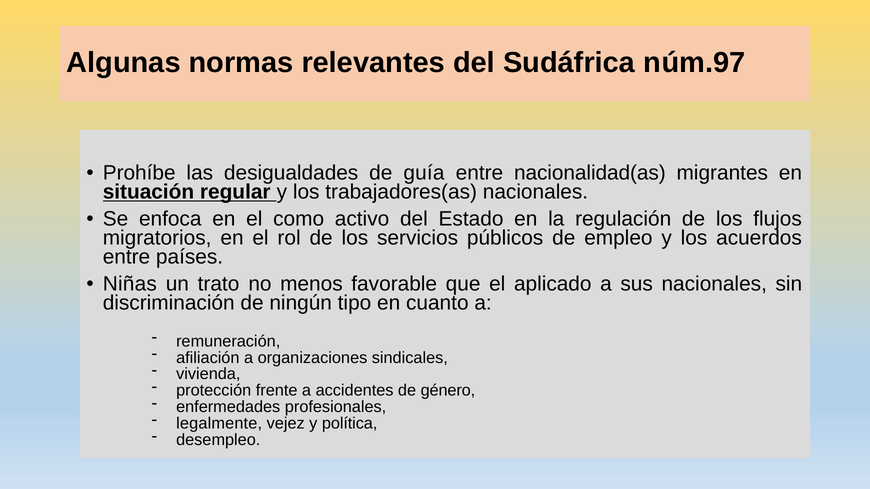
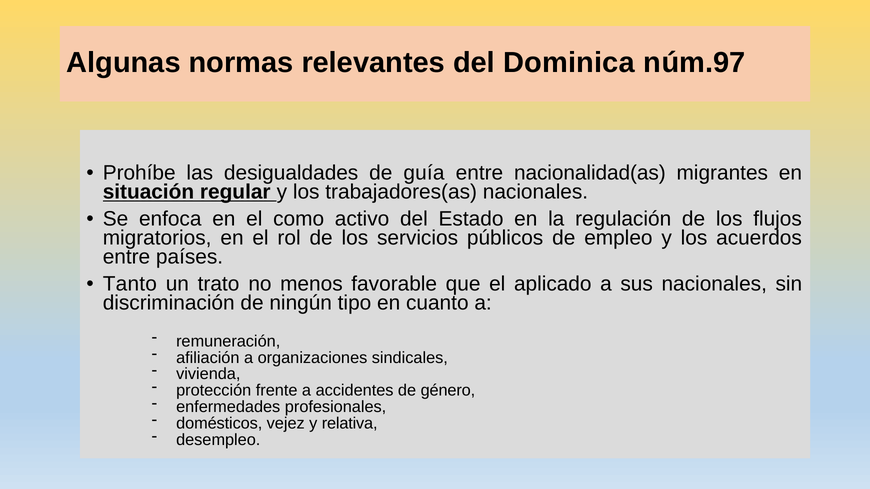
Sudáfrica: Sudáfrica -> Dominica (569, 63)
Niñas: Niñas -> Tanto (130, 284)
legalmente: legalmente -> domésticos (219, 424)
política: política -> relativa (350, 424)
